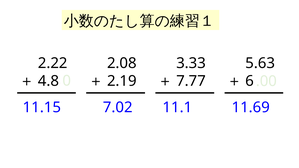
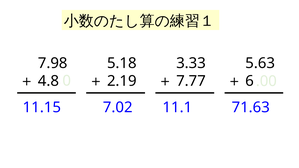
2.22: 2.22 -> 7.98 (53, 63)
2.08: 2.08 -> 5.18 (122, 63)
11.69: 11.69 -> 71.63 (251, 107)
